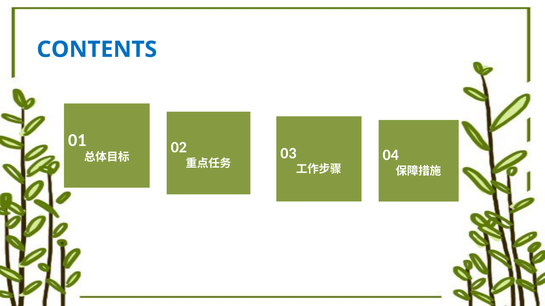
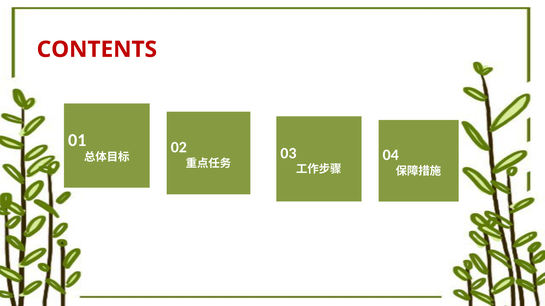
CONTENTS colour: blue -> red (97, 50)
